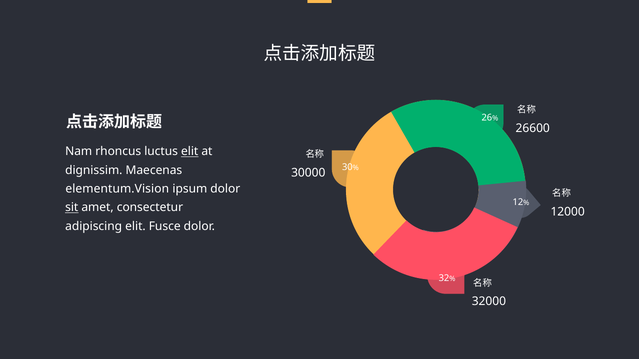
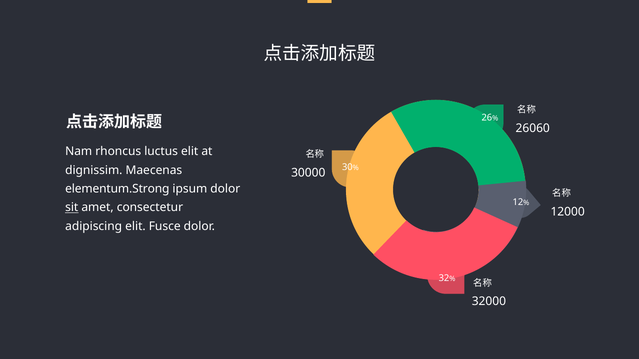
26600: 26600 -> 26060 (533, 128)
elit underline: present -> none (190, 152)
elementum.Vision: elementum.Vision -> elementum.Strong (117, 189)
